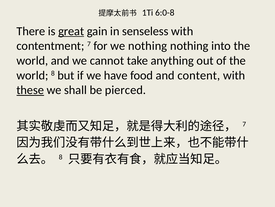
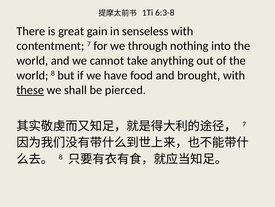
6:0-8: 6:0-8 -> 6:3-8 (165, 13)
great underline: present -> none (71, 31)
we nothing: nothing -> through (148, 46)
content: content -> brought (199, 75)
